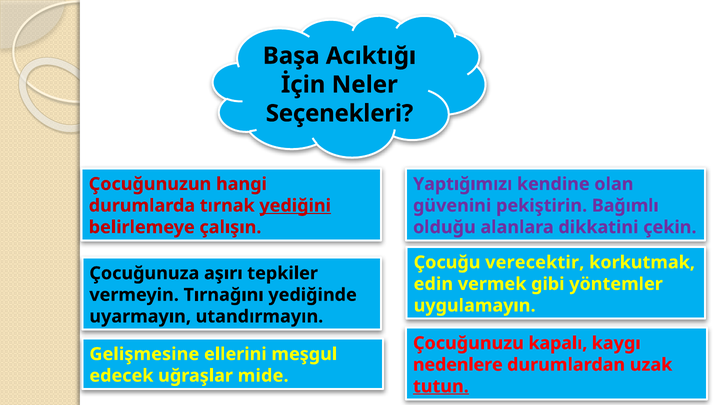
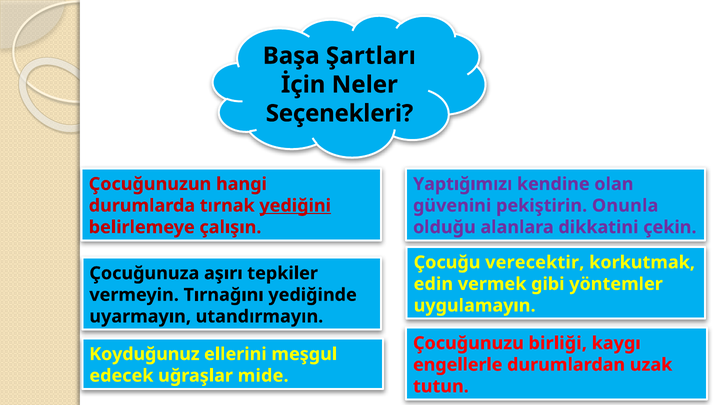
Acıktığı: Acıktığı -> Şartları (371, 56)
Bağımlı: Bağımlı -> Onunla (625, 206)
kapalı: kapalı -> birliği (558, 344)
Gelişmesine: Gelişmesine -> Koyduğunuz (144, 355)
nedenlere: nedenlere -> engellerle (458, 365)
tutun underline: present -> none (441, 387)
